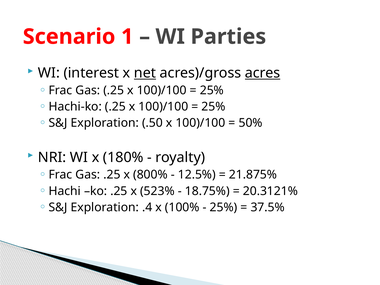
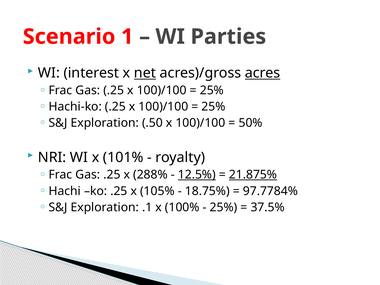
180%: 180% -> 101% (123, 157)
800%: 800% -> 288% (150, 175)
12.5% underline: none -> present (197, 175)
21.875% underline: none -> present (253, 175)
523%: 523% -> 105% (157, 191)
20.3121%: 20.3121% -> 97.7784% (270, 191)
.4: .4 -> .1 (147, 207)
